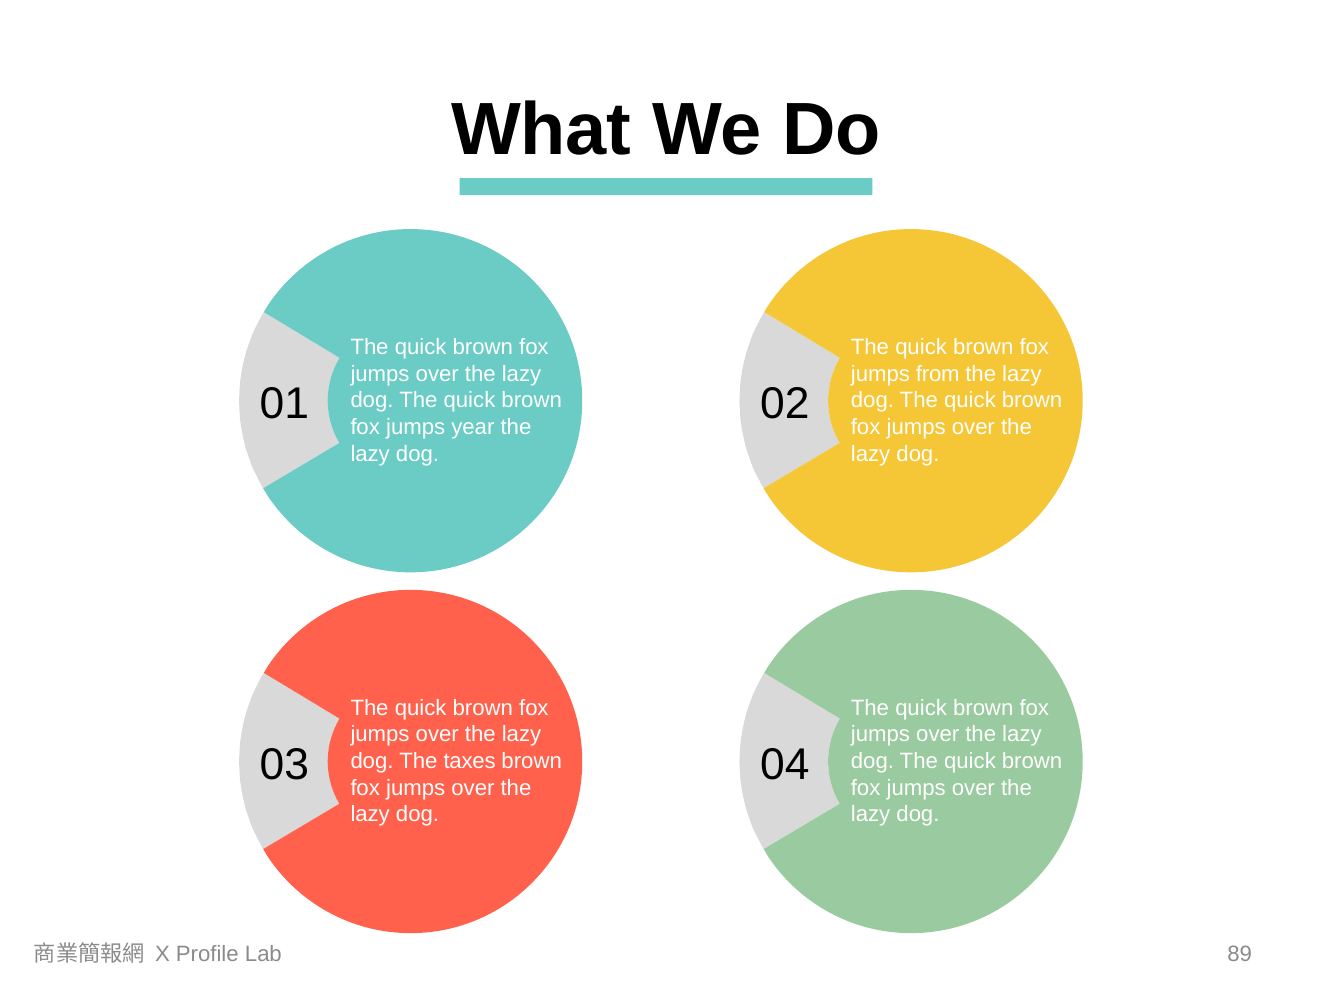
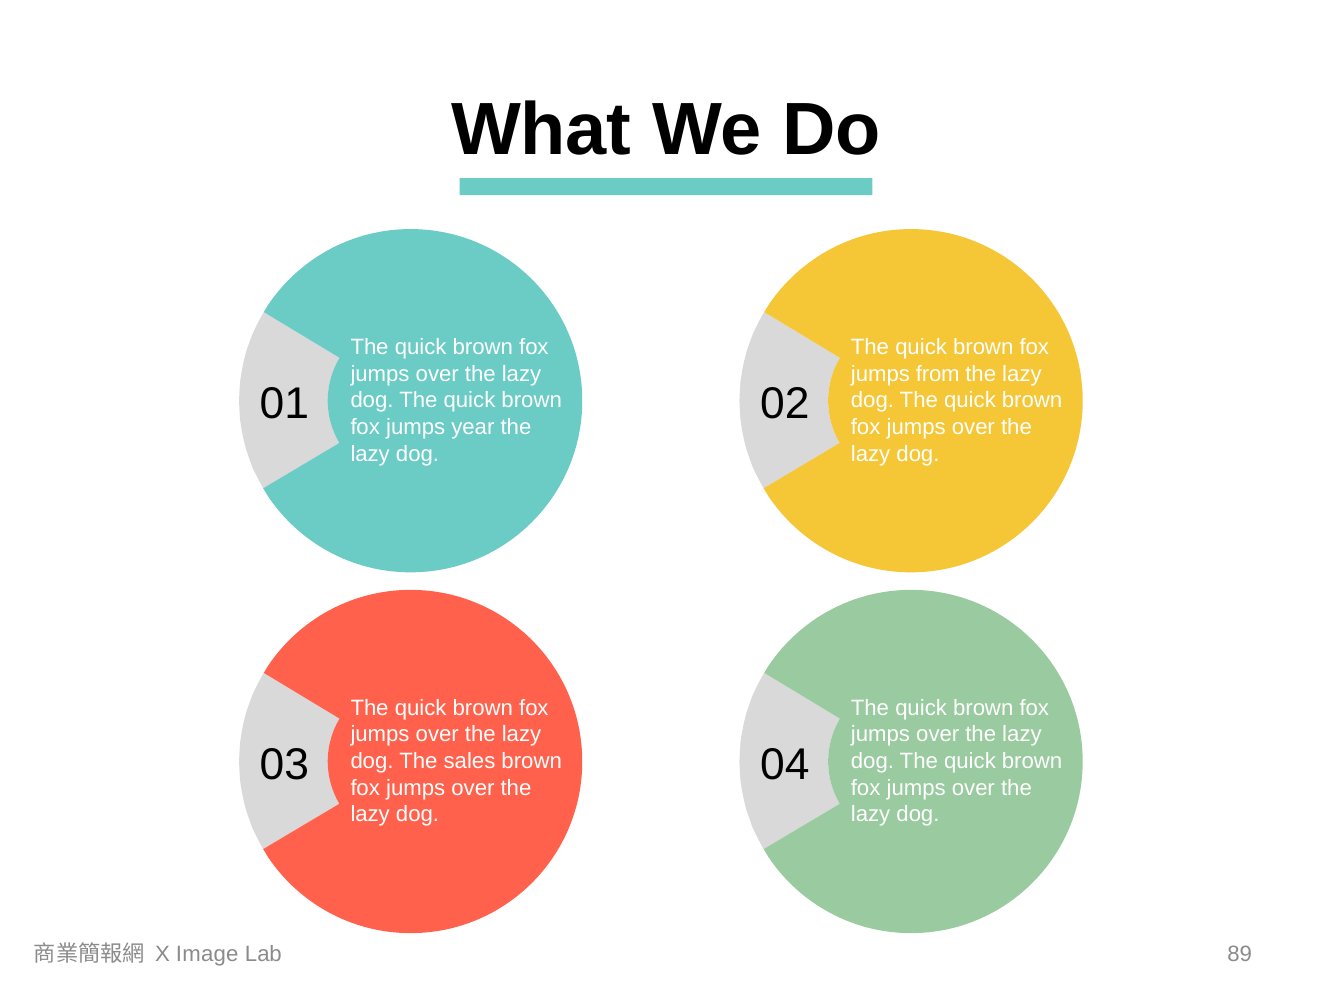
taxes: taxes -> sales (469, 761)
Profile: Profile -> Image (207, 954)
